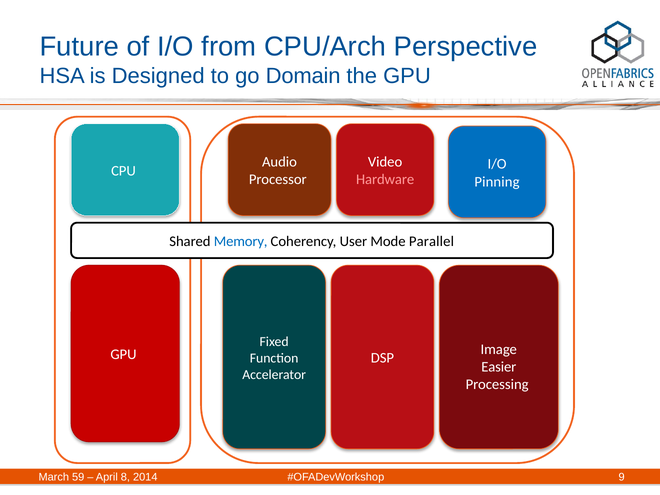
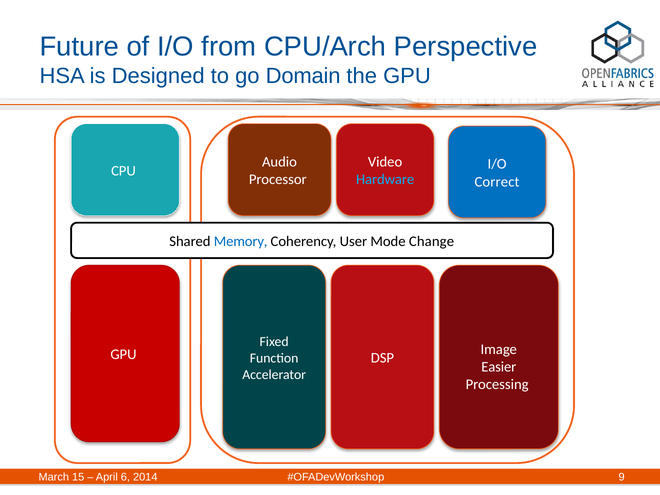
Hardware colour: pink -> light blue (385, 179)
Pinning: Pinning -> Correct (497, 182)
Parallel: Parallel -> Change (431, 241)
59: 59 -> 15 (78, 477)
8: 8 -> 6 (125, 477)
